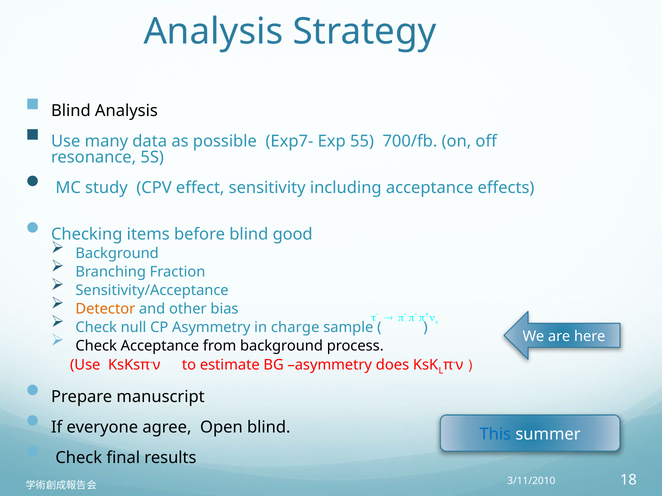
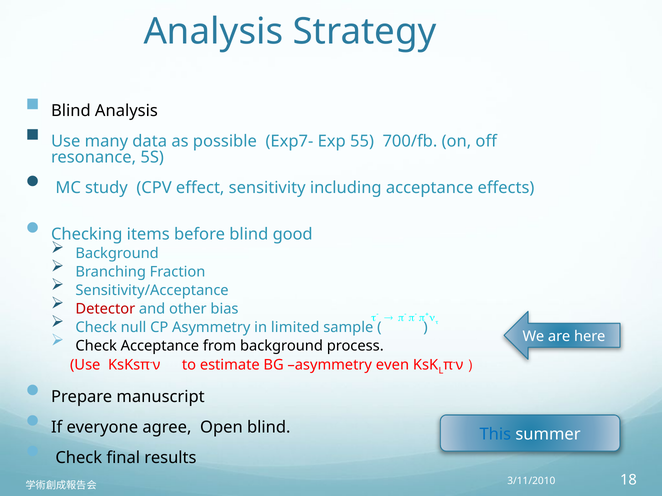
Detector colour: orange -> red (105, 309)
charge: charge -> limited (295, 328)
does: does -> even (392, 365)
